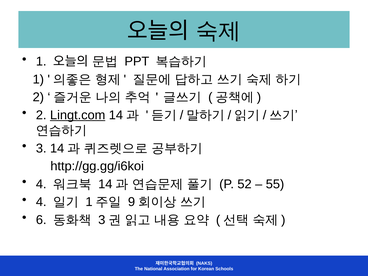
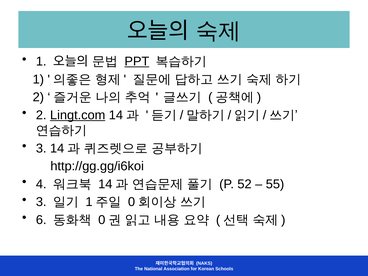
PPT underline: none -> present (137, 61)
4: 4 -> 3 (41, 202)
9: 9 -> 0 (132, 202)
3: 3 -> 0 (102, 220)
